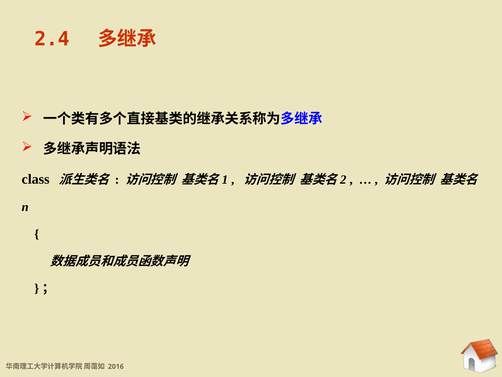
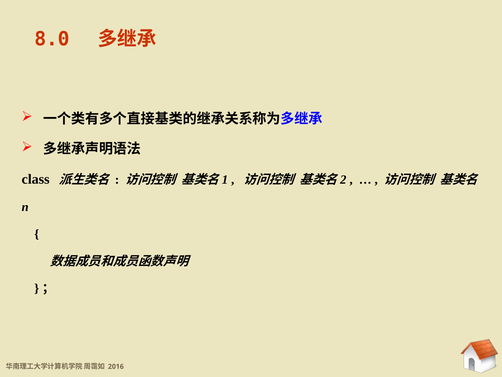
2.4: 2.4 -> 8.0 (52, 39)
